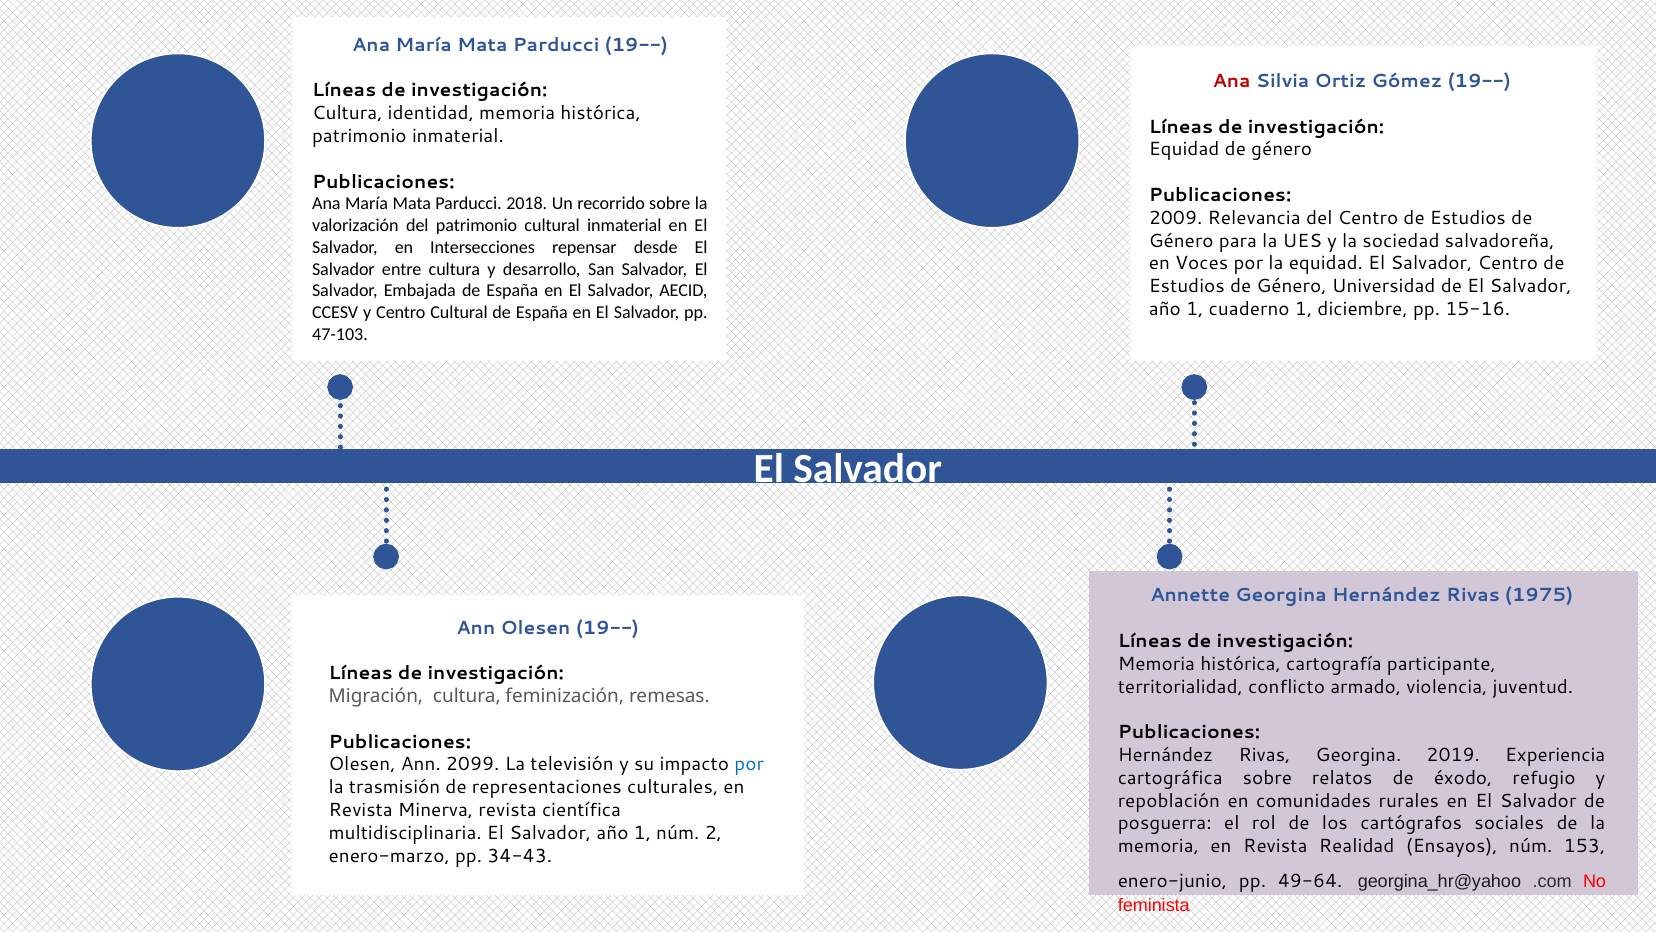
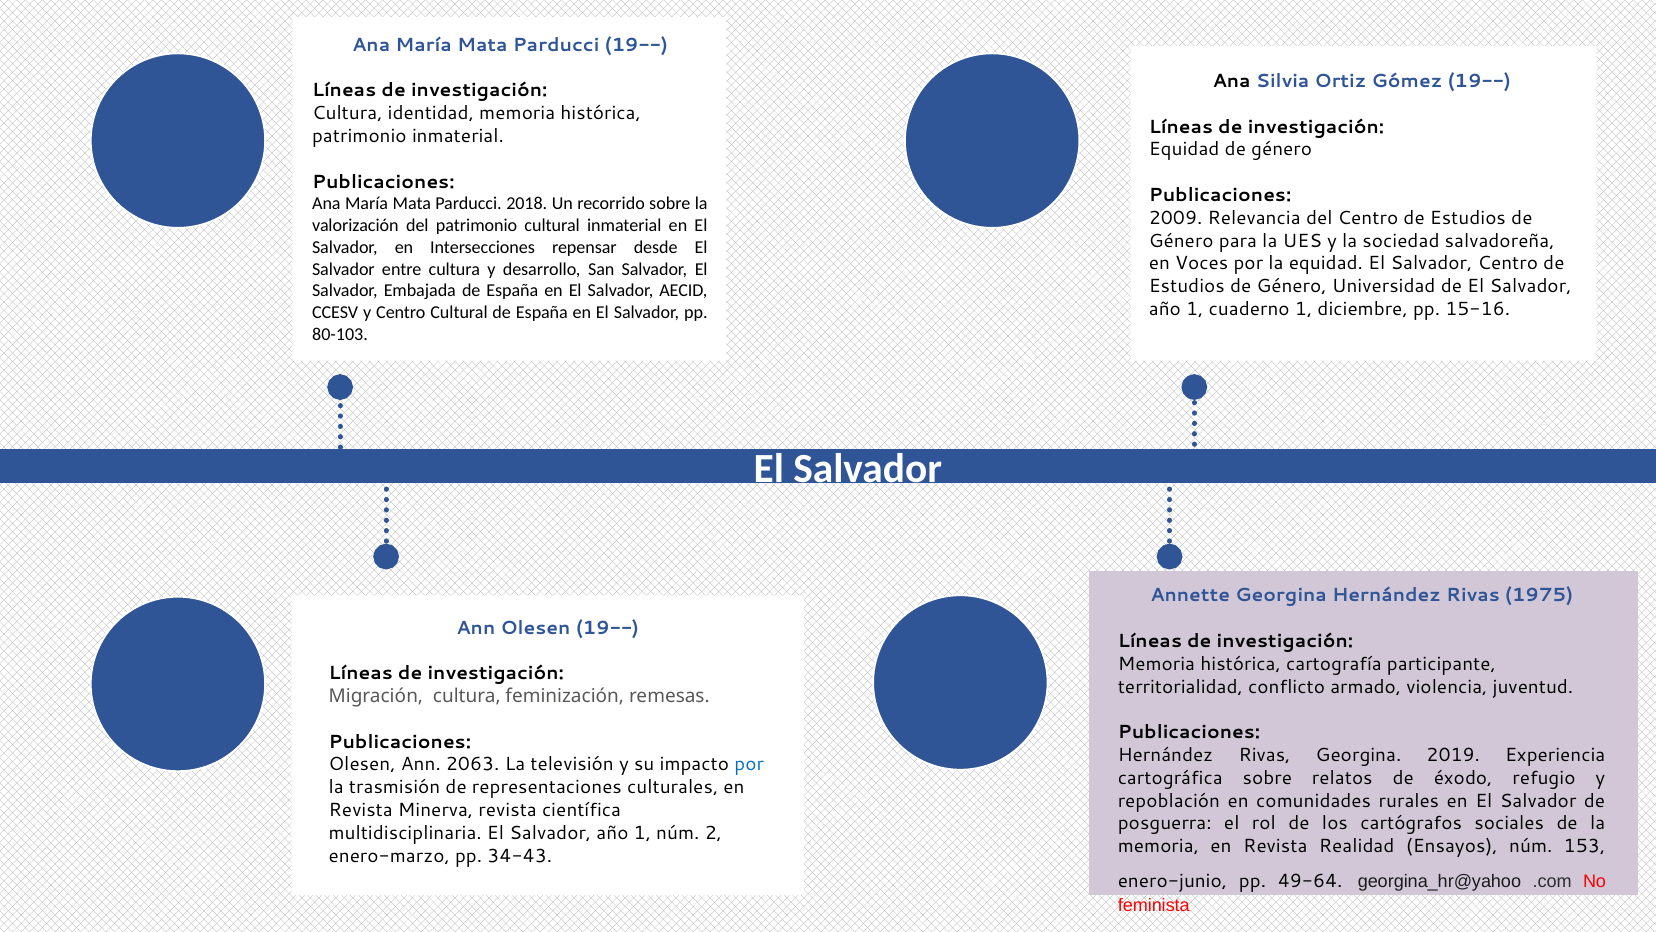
Ana colour: red -> black (1232, 81)
47-103: 47-103 -> 80-103 (340, 334)
2099: 2099 -> 2063 (473, 764)
